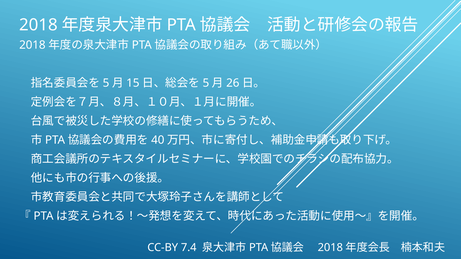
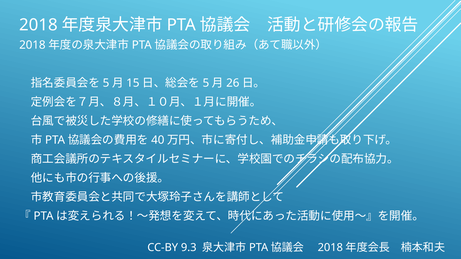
7.4: 7.4 -> 9.3 (189, 248)
